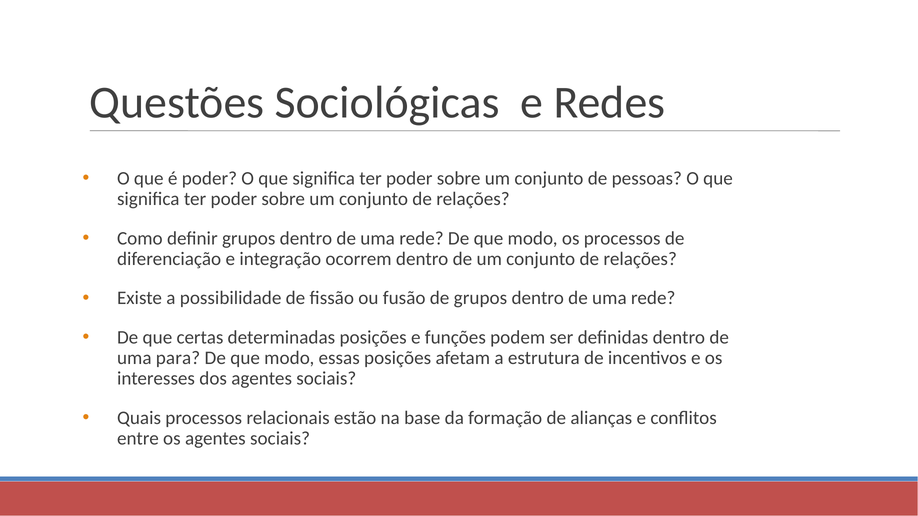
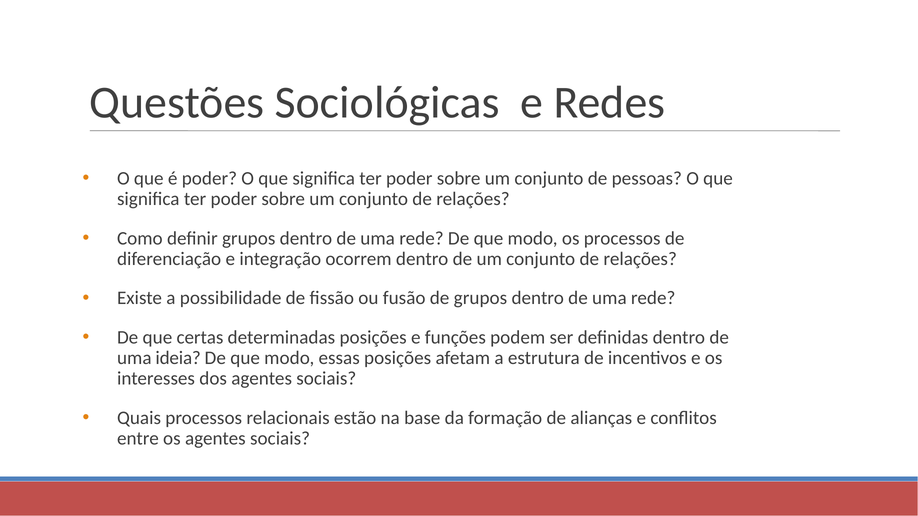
para: para -> ideia (178, 358)
